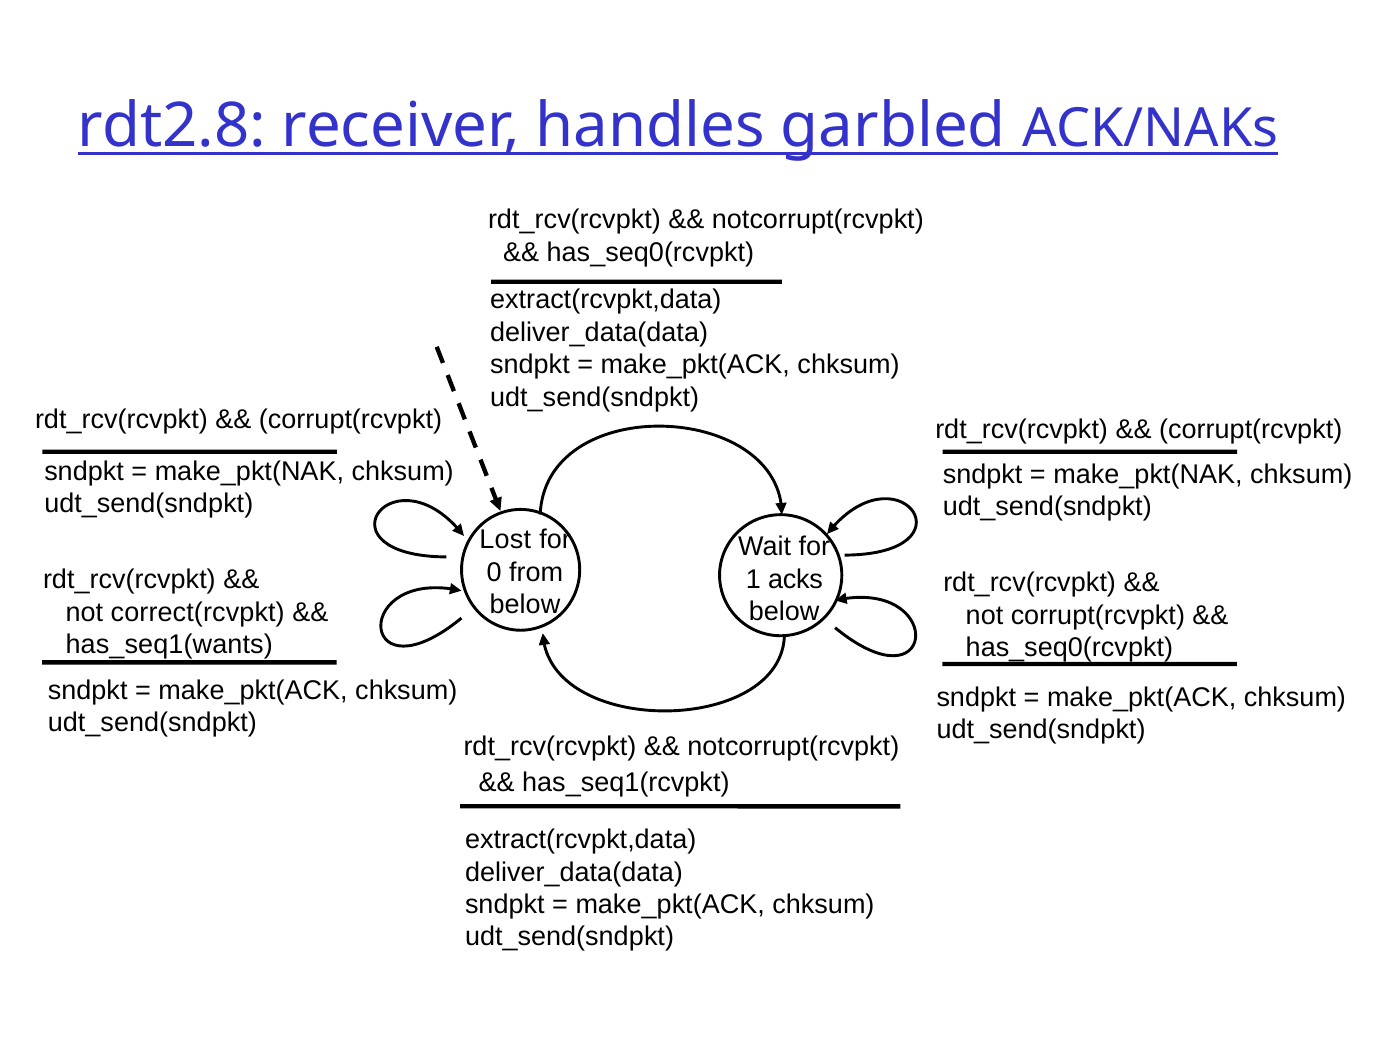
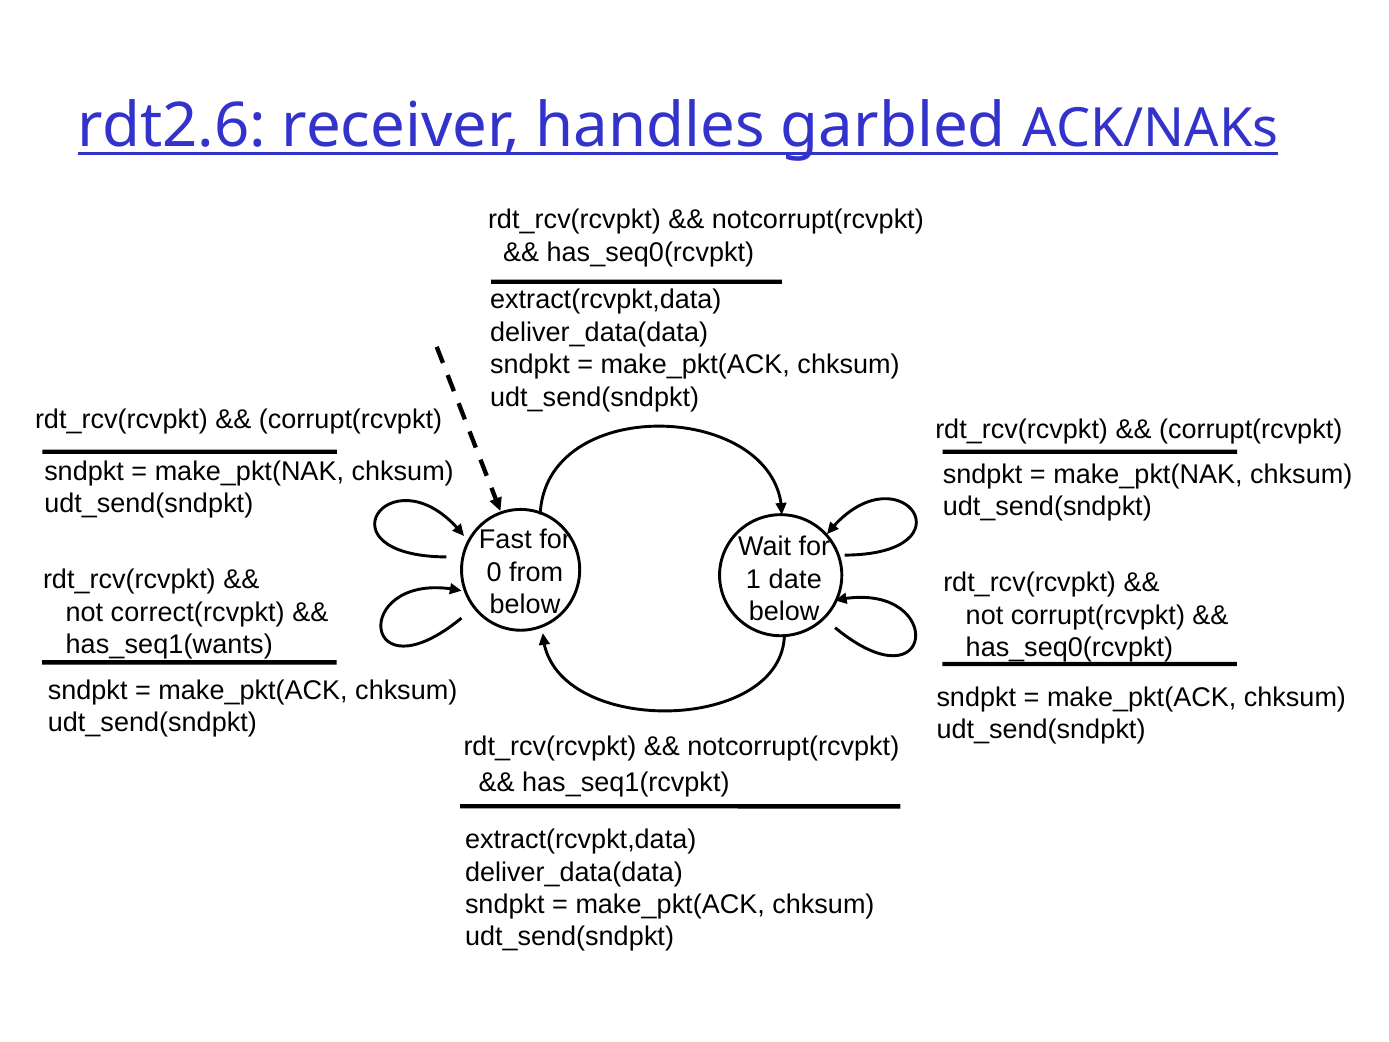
rdt2.8: rdt2.8 -> rdt2.6 (172, 126)
Lost: Lost -> Fast (505, 540)
acks: acks -> date (795, 579)
